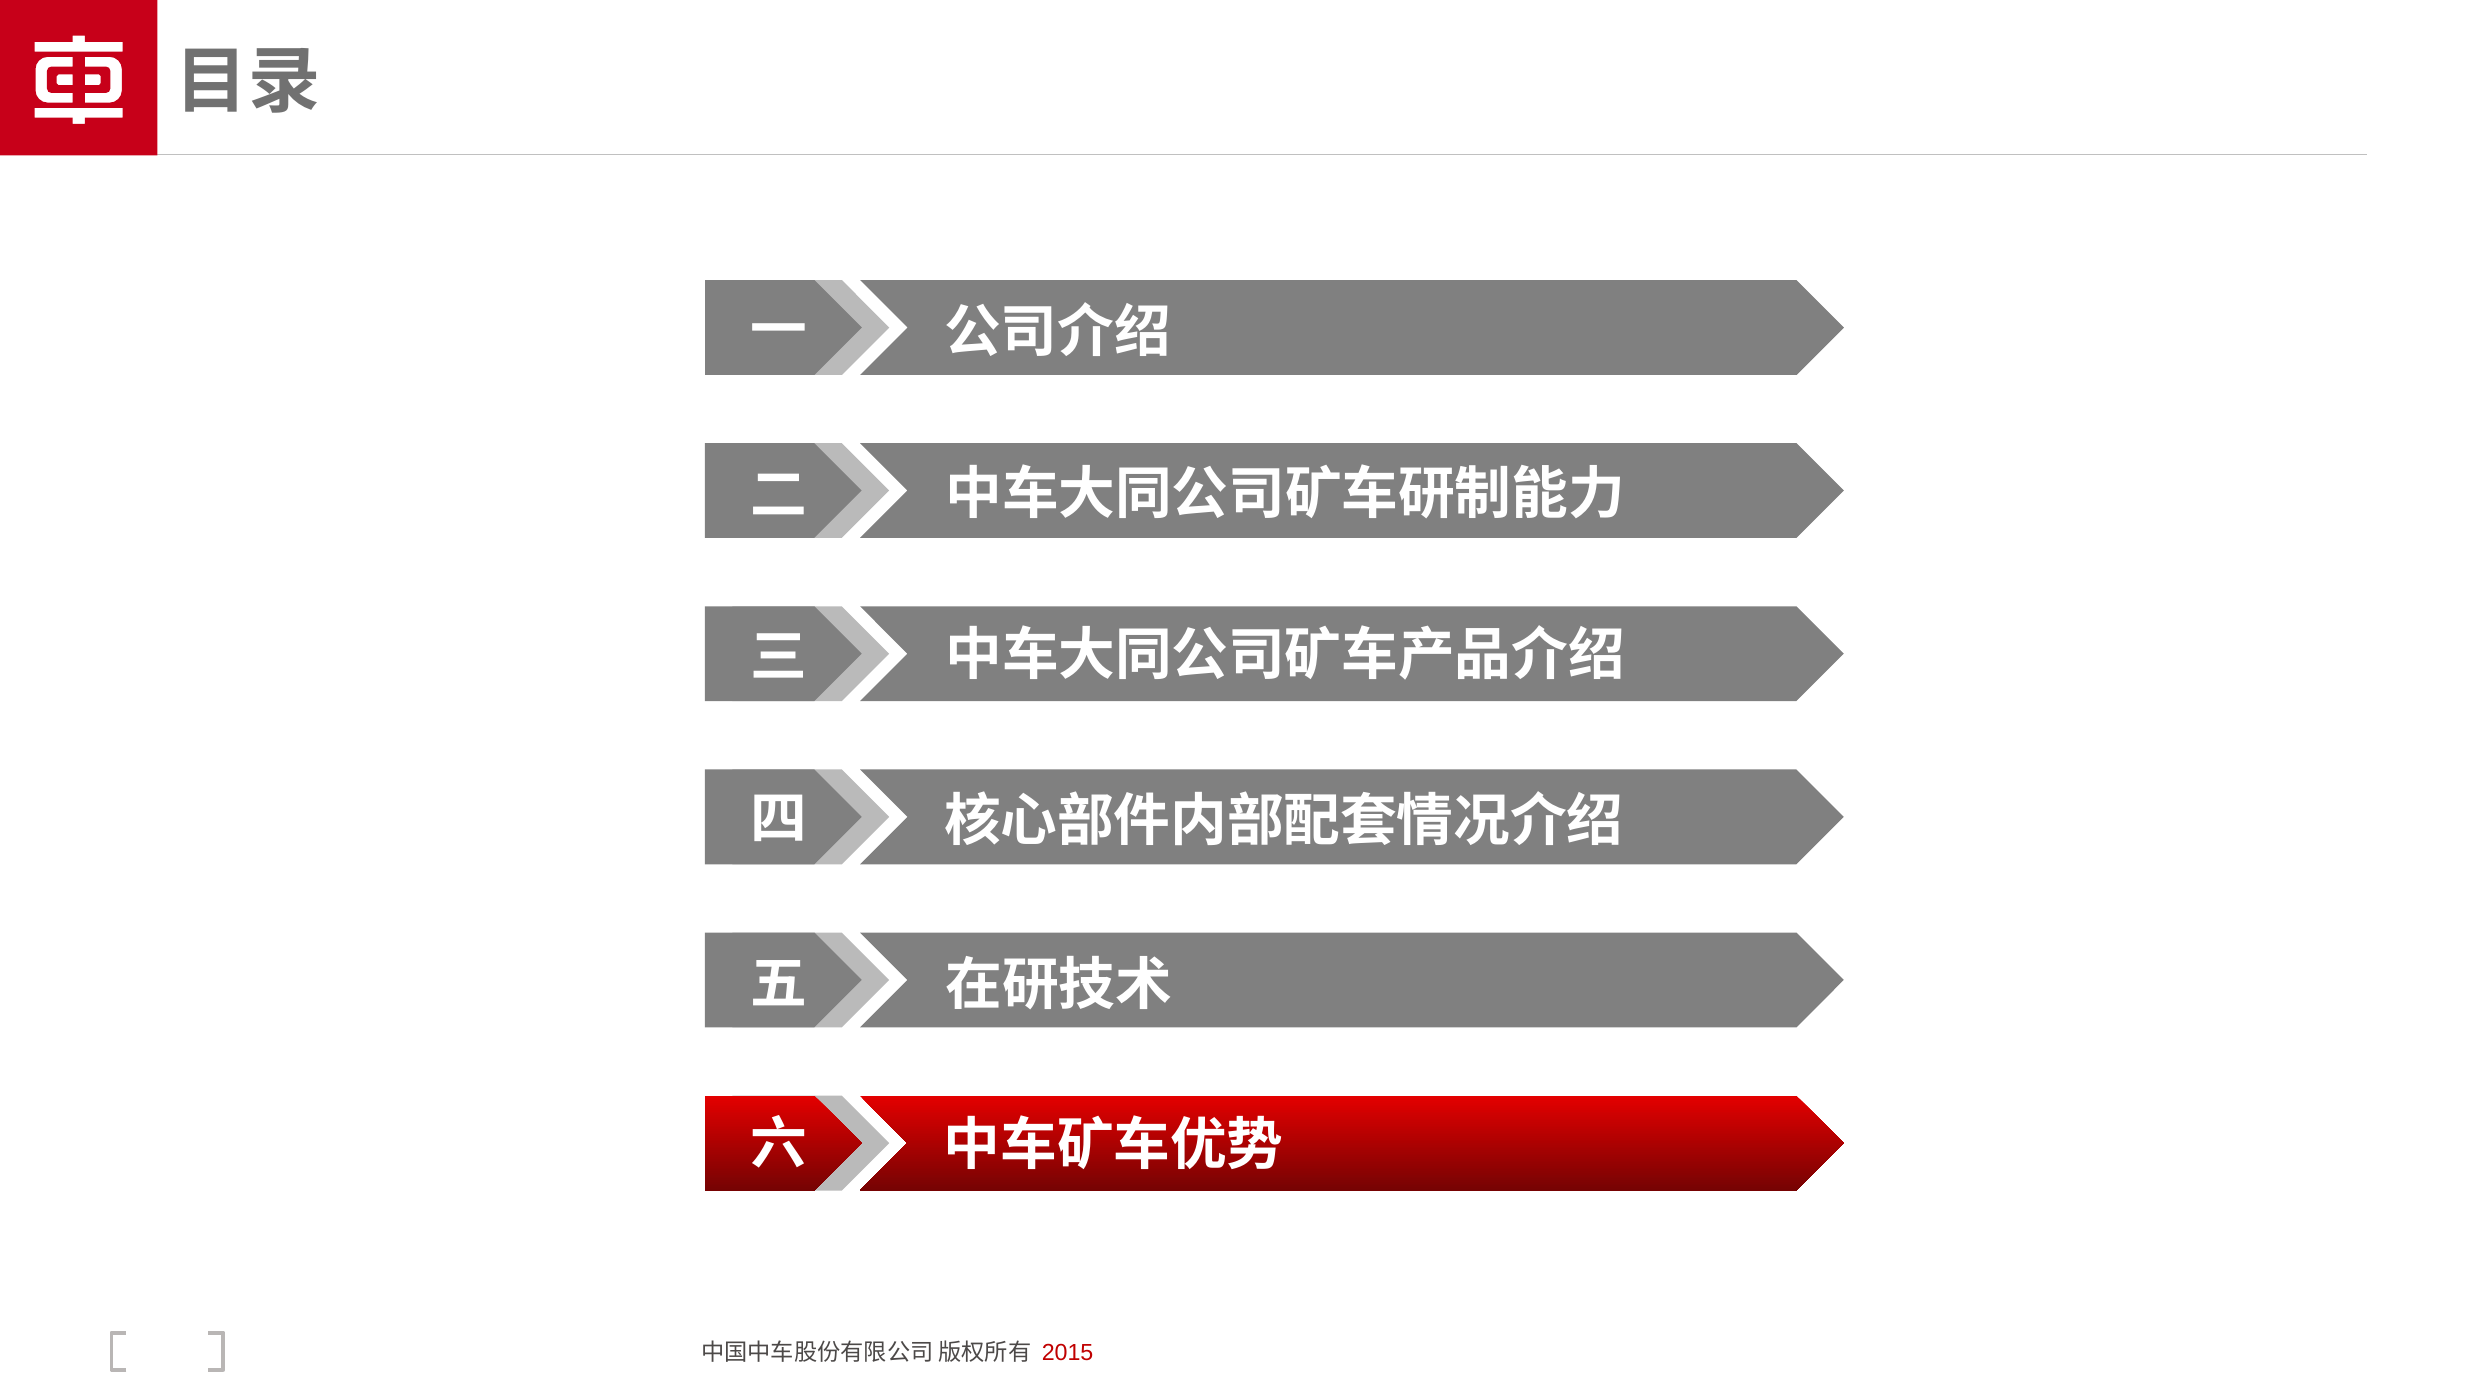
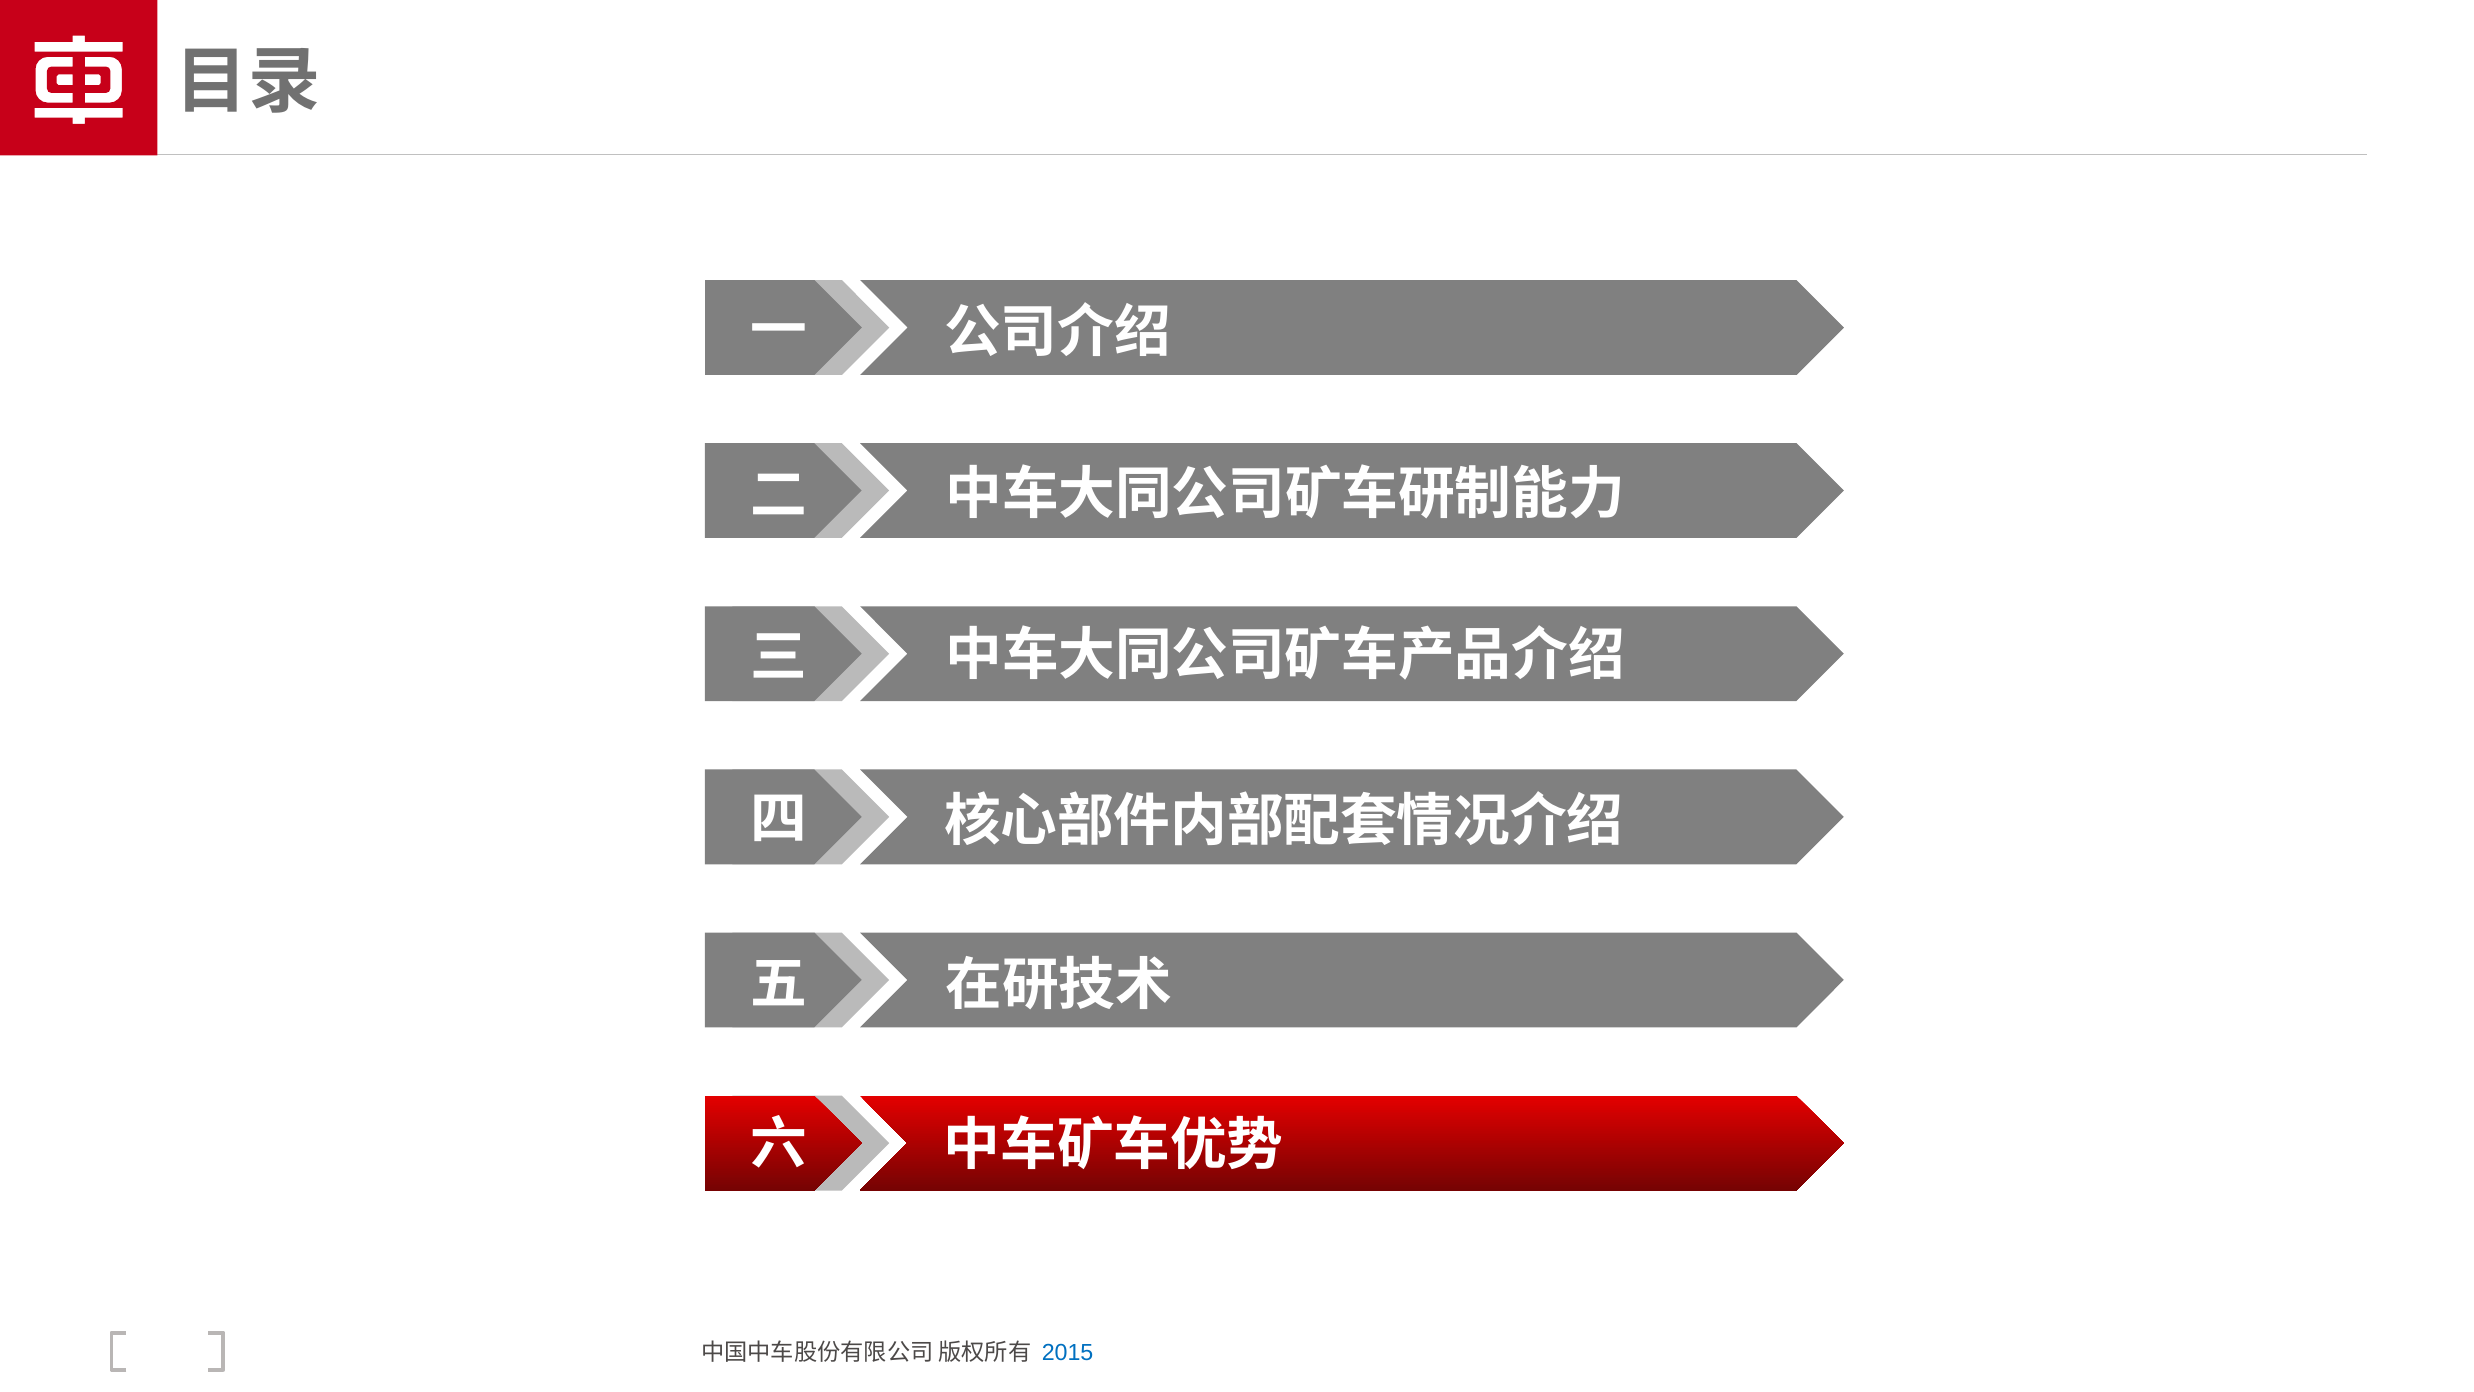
2015 colour: red -> blue (1068, 1353)
